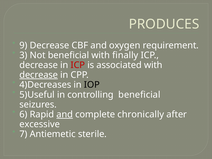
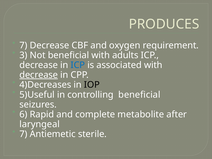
9: 9 -> 7 (23, 45)
finally: finally -> adults (125, 55)
ICP colour: red -> blue (78, 65)
and underline: present -> none (65, 114)
chronically: chronically -> metabolite (141, 114)
excessive: excessive -> laryngeal (40, 124)
